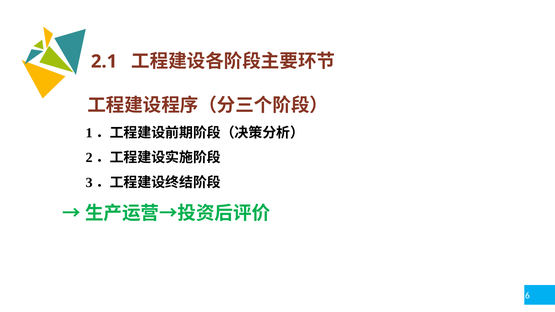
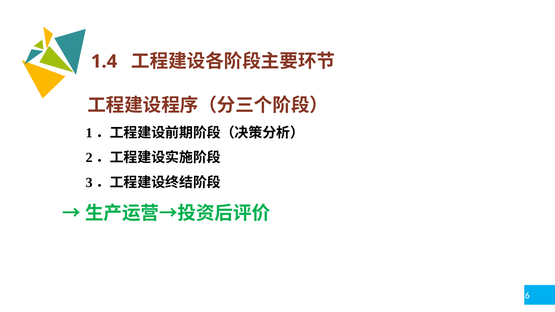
2.1: 2.1 -> 1.4 (104, 61)
